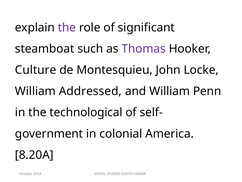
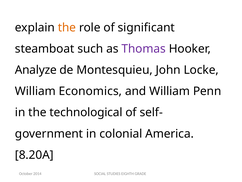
the colour: purple -> orange (67, 27)
Culture: Culture -> Analyze (36, 70)
Addressed: Addressed -> Economics (90, 91)
